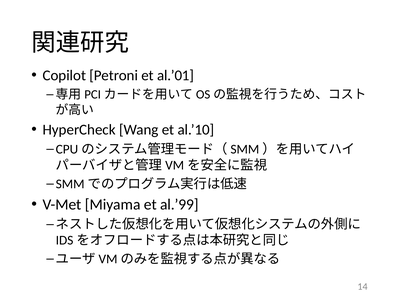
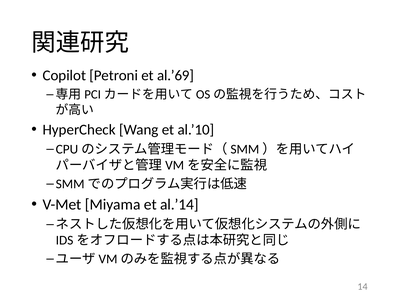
al.’01: al.’01 -> al.’69 (176, 75)
al.’99: al.’99 -> al.’14 (179, 204)
